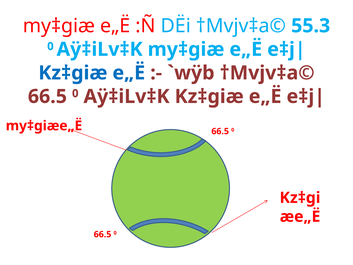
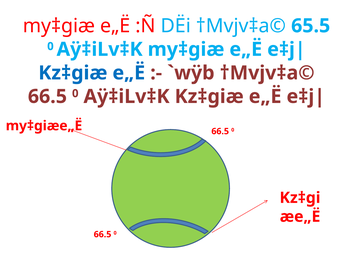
55.3: 55.3 -> 65.5 (311, 26)
